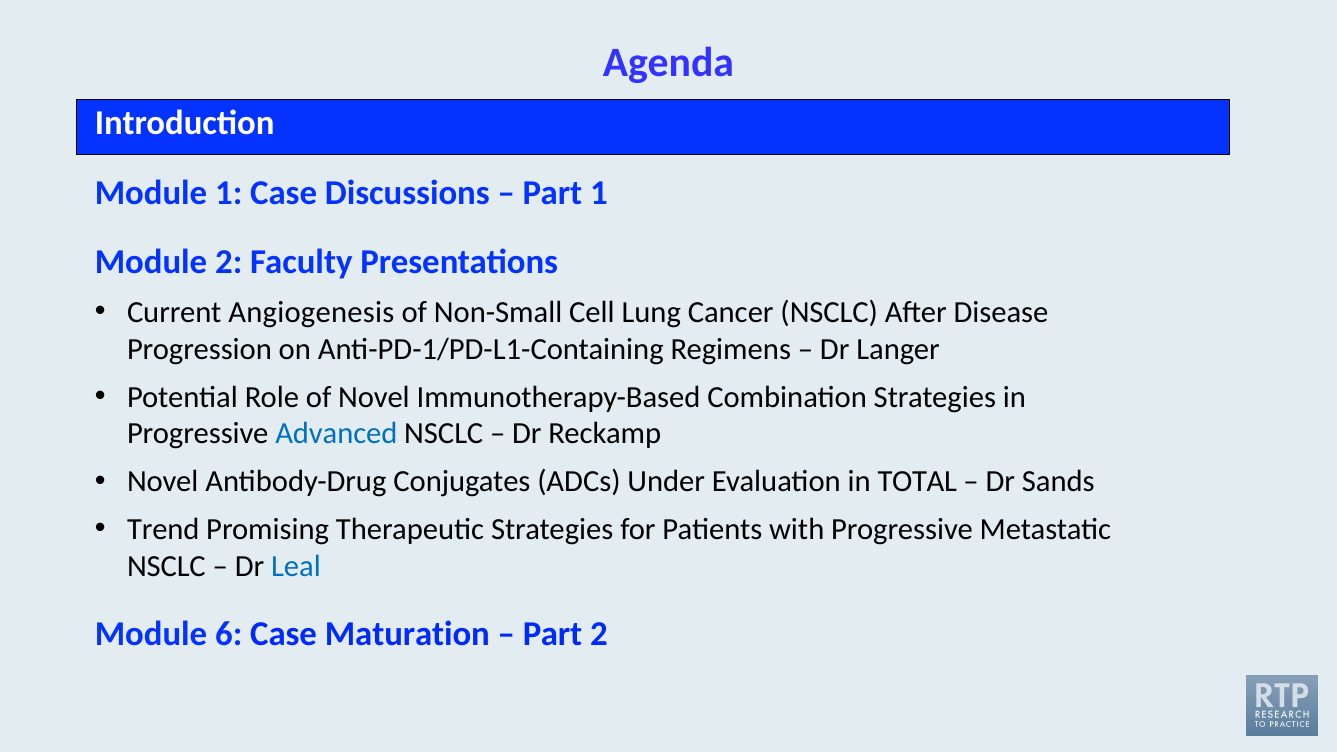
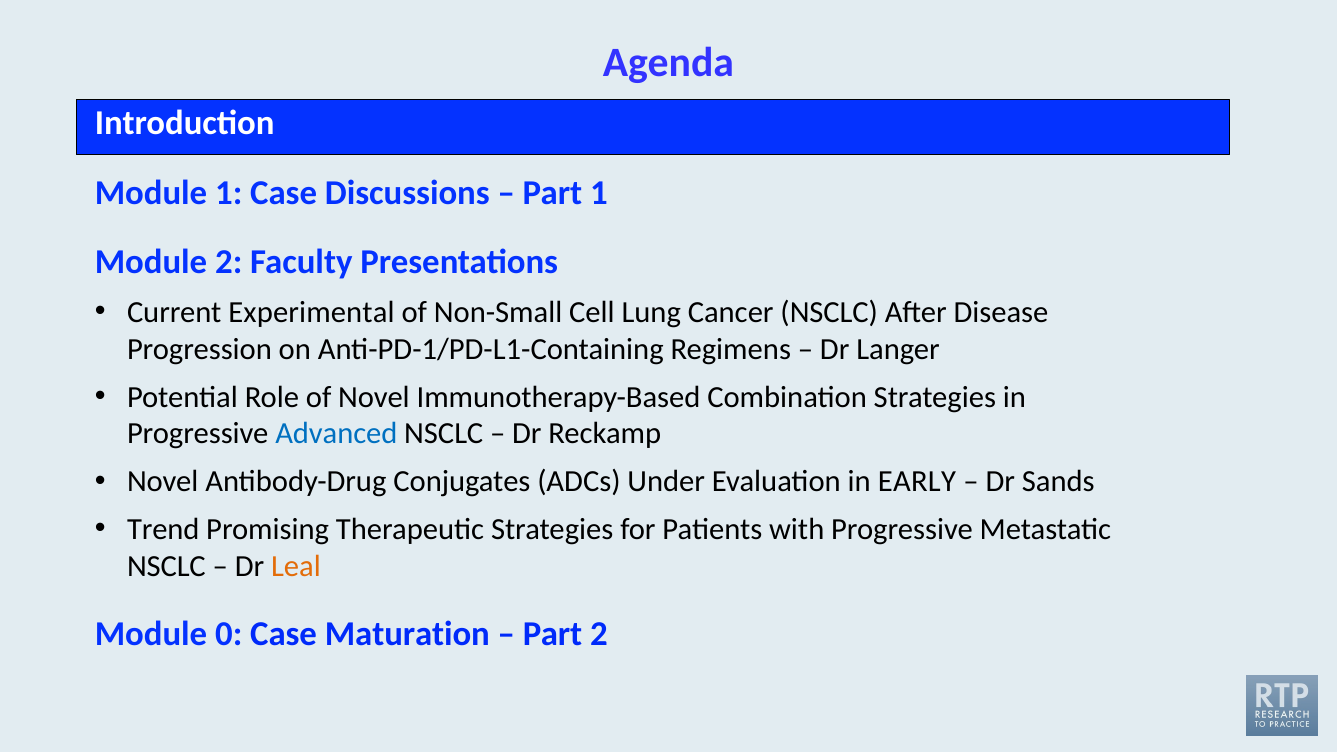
Angiogenesis: Angiogenesis -> Experimental (311, 312)
TOTAL: TOTAL -> EARLY (917, 482)
Leal colour: blue -> orange (296, 566)
6: 6 -> 0 (229, 634)
